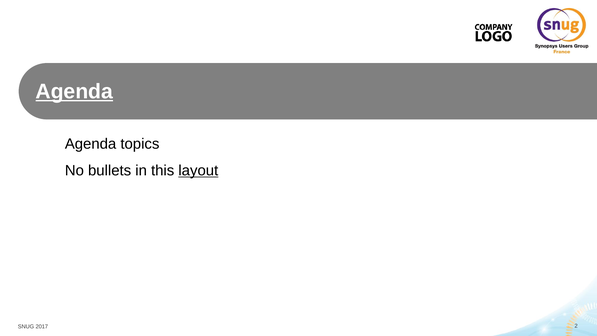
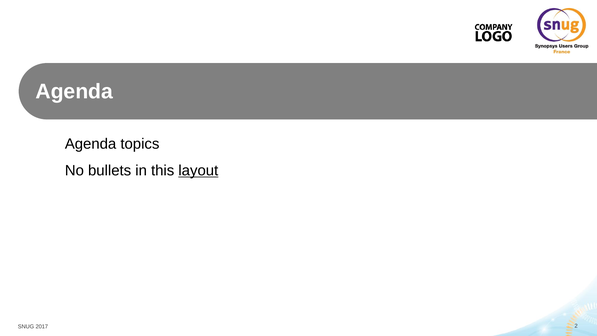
Agenda underline: present -> none (74, 92)
